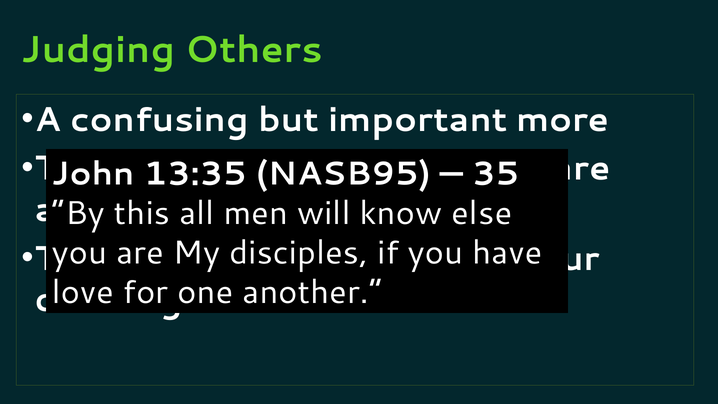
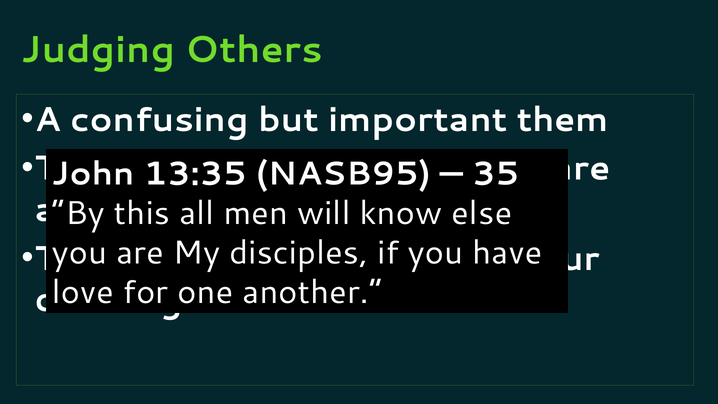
more: more -> them (563, 120)
